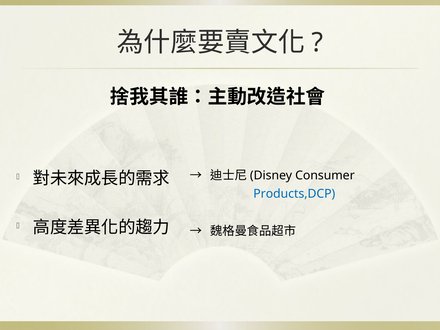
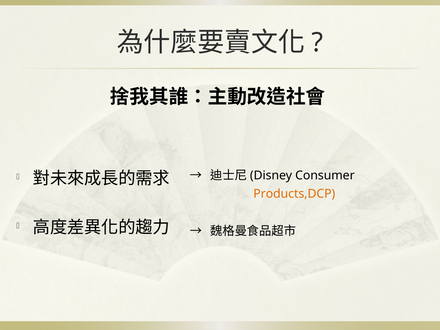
Products,DCP colour: blue -> orange (294, 194)
